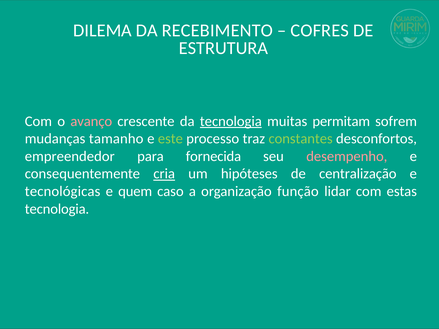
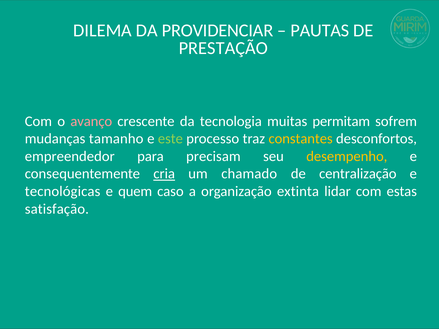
RECEBIMENTO: RECEBIMENTO -> PROVIDENCIAR (218, 31)
COFRES: COFRES -> PAUTAS (320, 31)
ESTRUTURA: ESTRUTURA -> PRESTAÇÃO (223, 48)
tecnologia underline: present -> none (231, 121)
constantes colour: light green -> yellow (301, 139)
fornecida: fornecida -> precisam (213, 156)
desempenho colour: pink -> yellow (347, 156)
hipóteses: hipóteses -> chamado (249, 174)
função: função -> extinta (298, 192)
tecnologia: tecnologia -> satisfação (57, 209)
